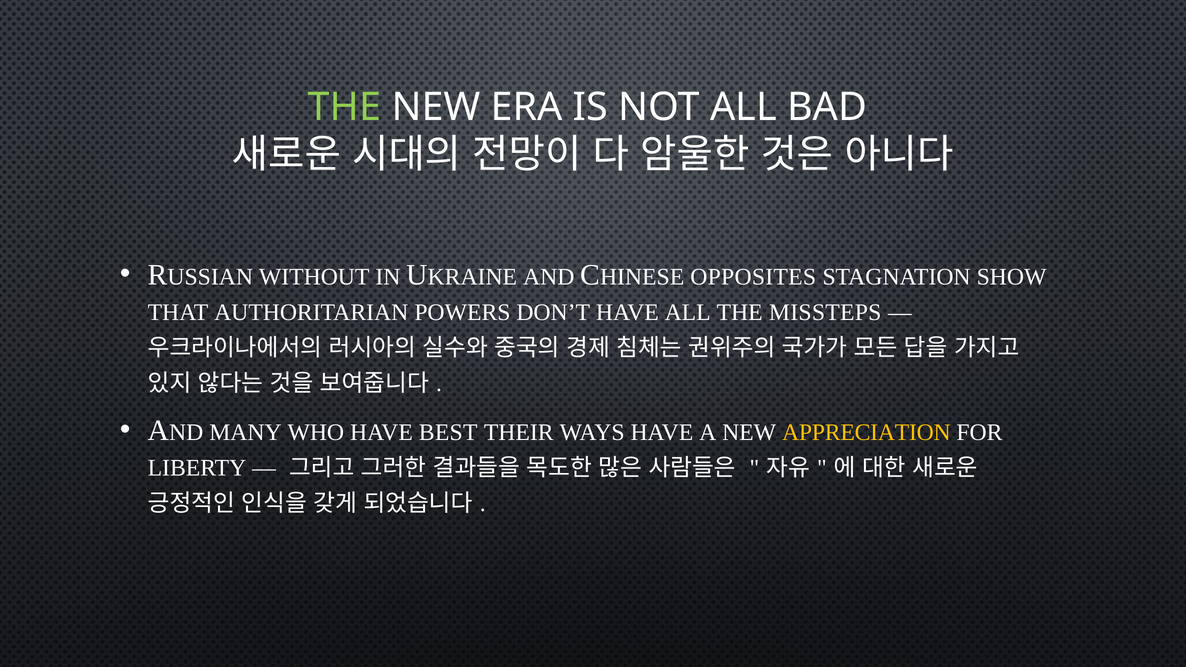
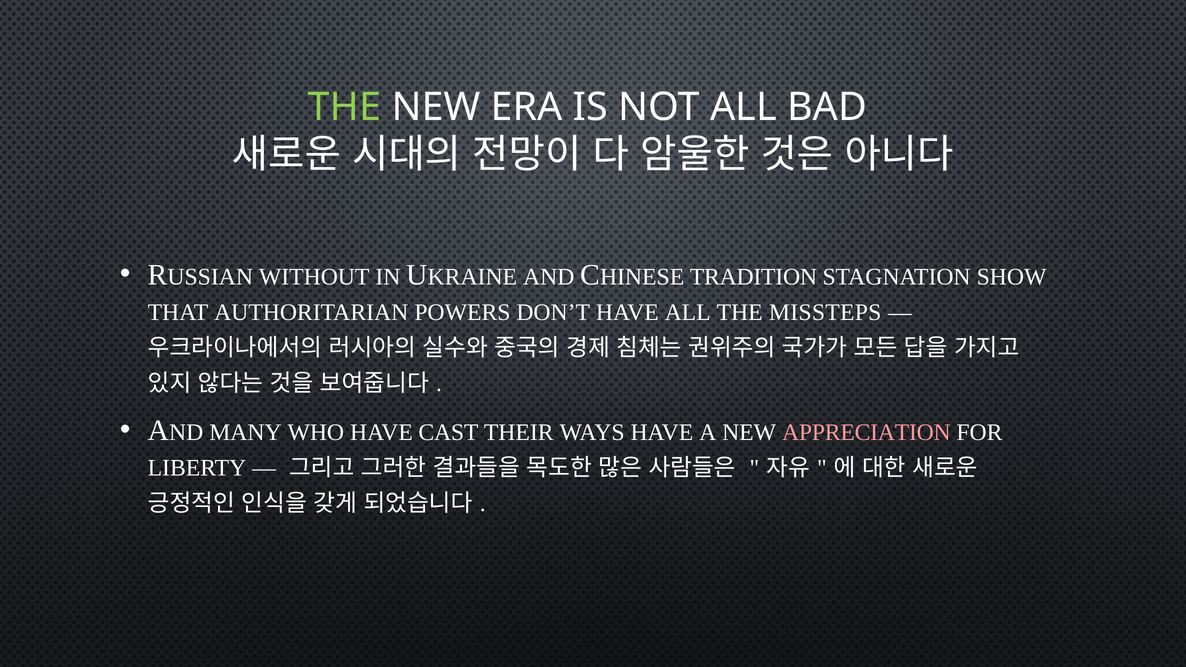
OPPOSITES: OPPOSITES -> TRADITION (753, 277)
BEST: BEST -> CAST (448, 432)
APPRECIATION colour: yellow -> pink (866, 432)
